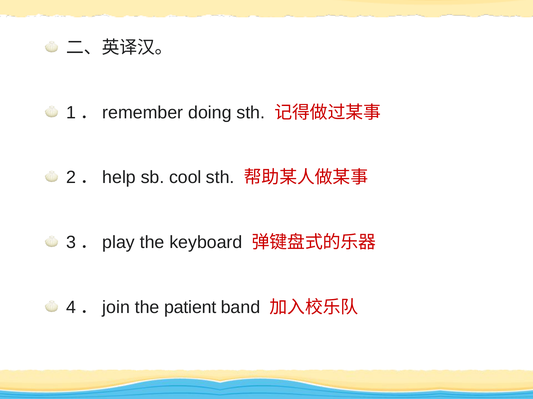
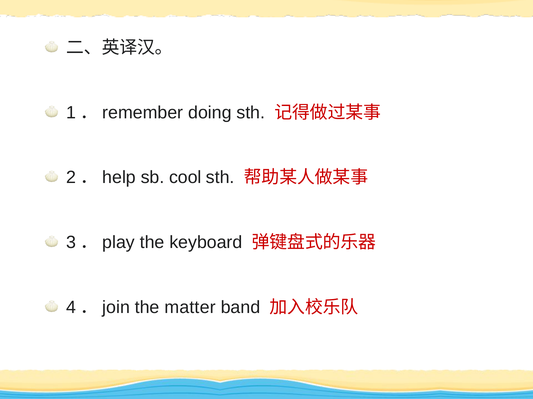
patient: patient -> matter (190, 308)
